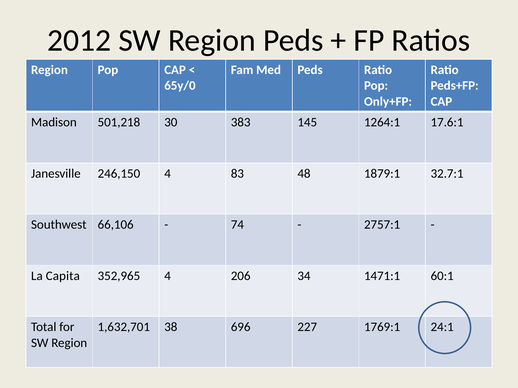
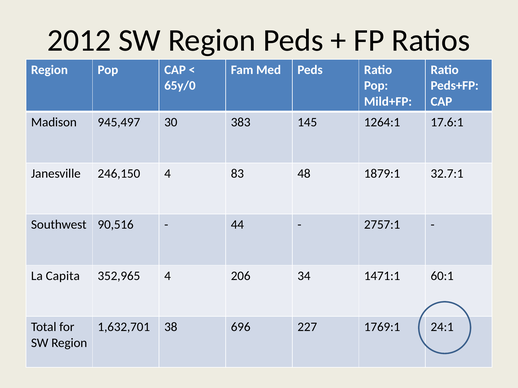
Only+FP: Only+FP -> Mild+FP (388, 102)
501,218: 501,218 -> 945,497 (119, 123)
66,106: 66,106 -> 90,516 (116, 225)
74: 74 -> 44 (237, 225)
